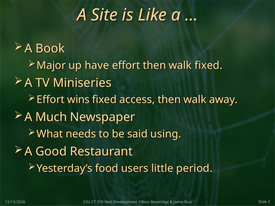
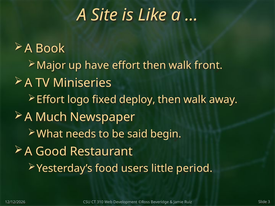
walk fixed: fixed -> front (208, 65)
wins: wins -> logo (78, 100)
access: access -> deploy (137, 100)
using: using -> begin (166, 134)
